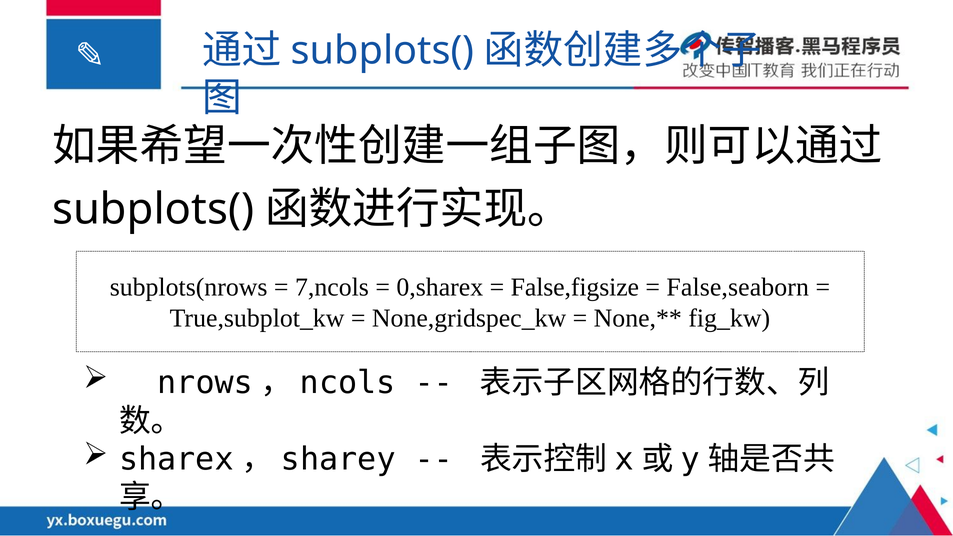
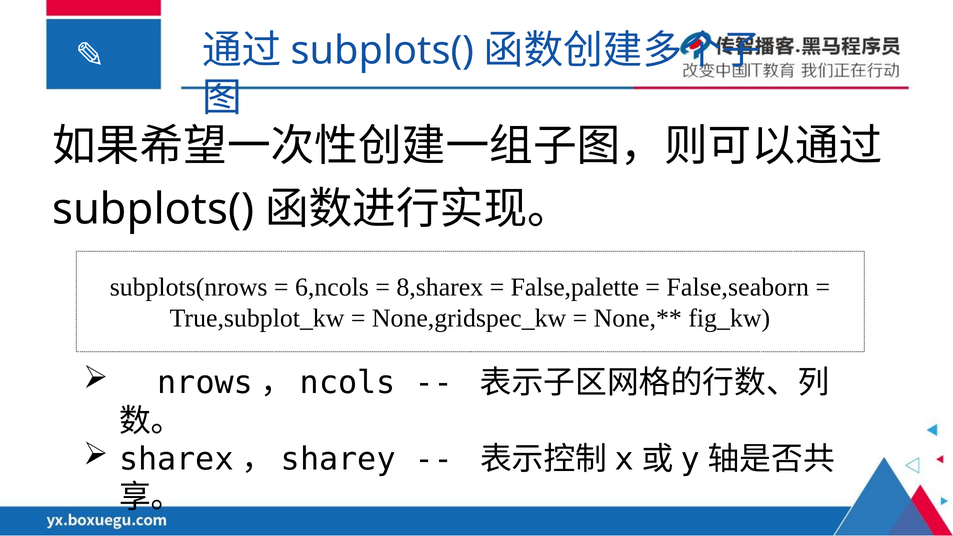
7,ncols: 7,ncols -> 6,ncols (332, 287)
0,sharex: 0,sharex -> 8,sharex (440, 287)
False,figsize: False,figsize -> False,palette (575, 287)
